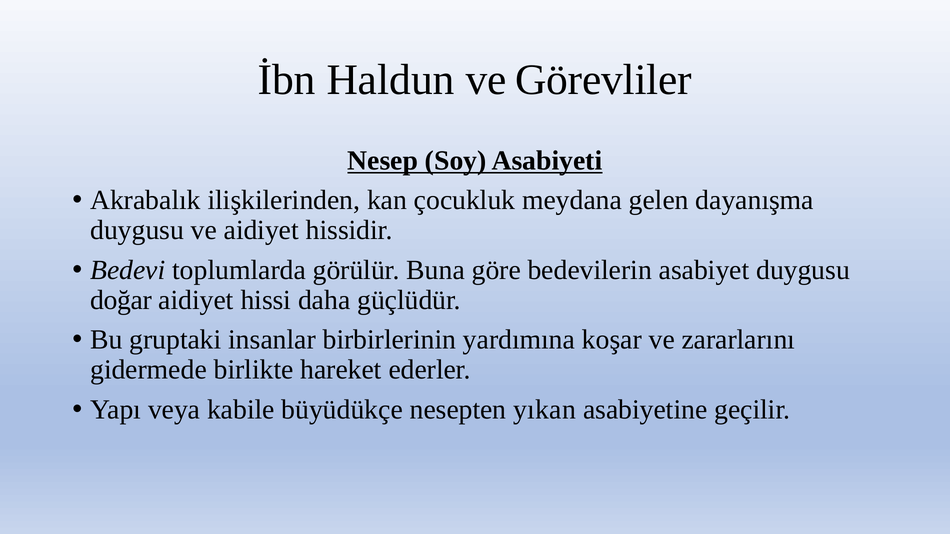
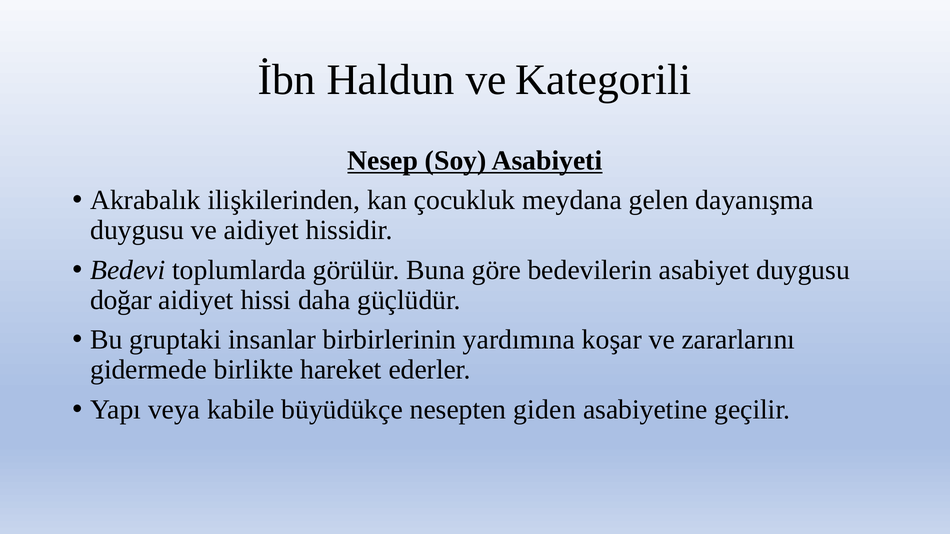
Görevliler: Görevliler -> Kategorili (603, 80)
yıkan: yıkan -> giden (545, 410)
